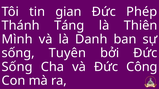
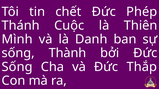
gian: gian -> chết (68, 12)
Táng: Táng -> Cuộc (69, 26)
Tuyên: Tuyên -> Thành (67, 53)
Công: Công -> Thắp (142, 67)
